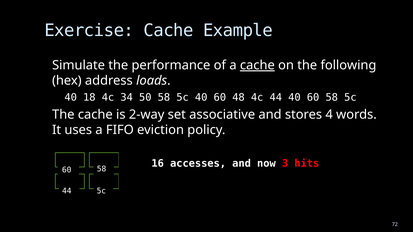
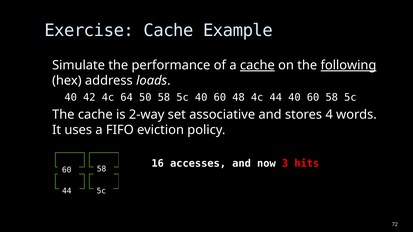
following underline: none -> present (348, 65)
18: 18 -> 42 (89, 98)
34: 34 -> 64 (127, 98)
